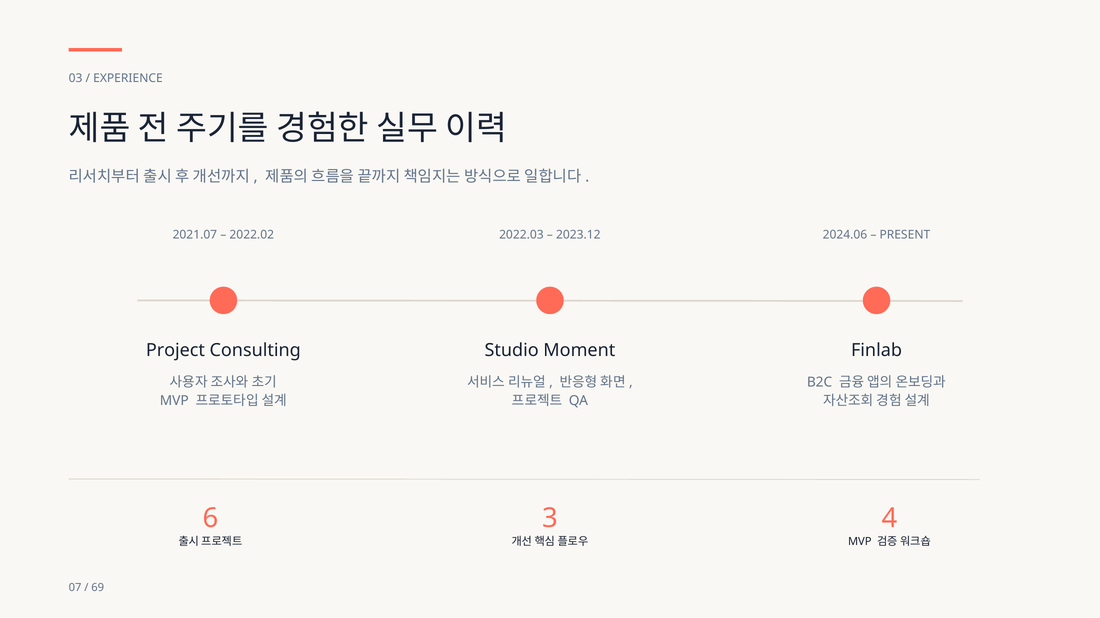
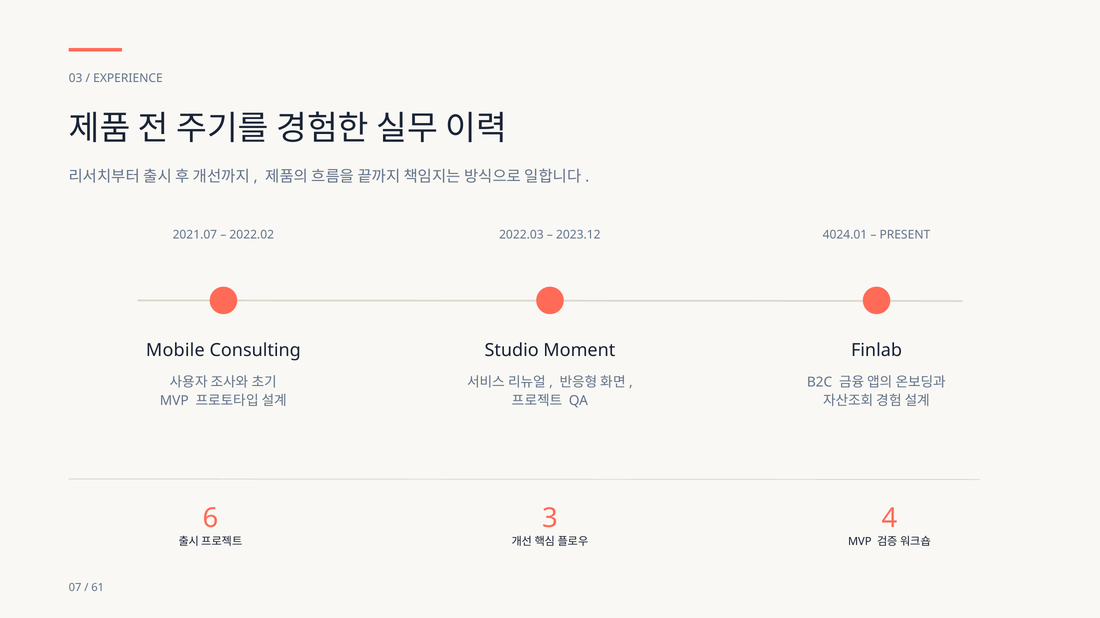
2024.06: 2024.06 -> 4024.01 (845, 235)
Project: Project -> Mobile (175, 351)
69: 69 -> 61 (98, 588)
